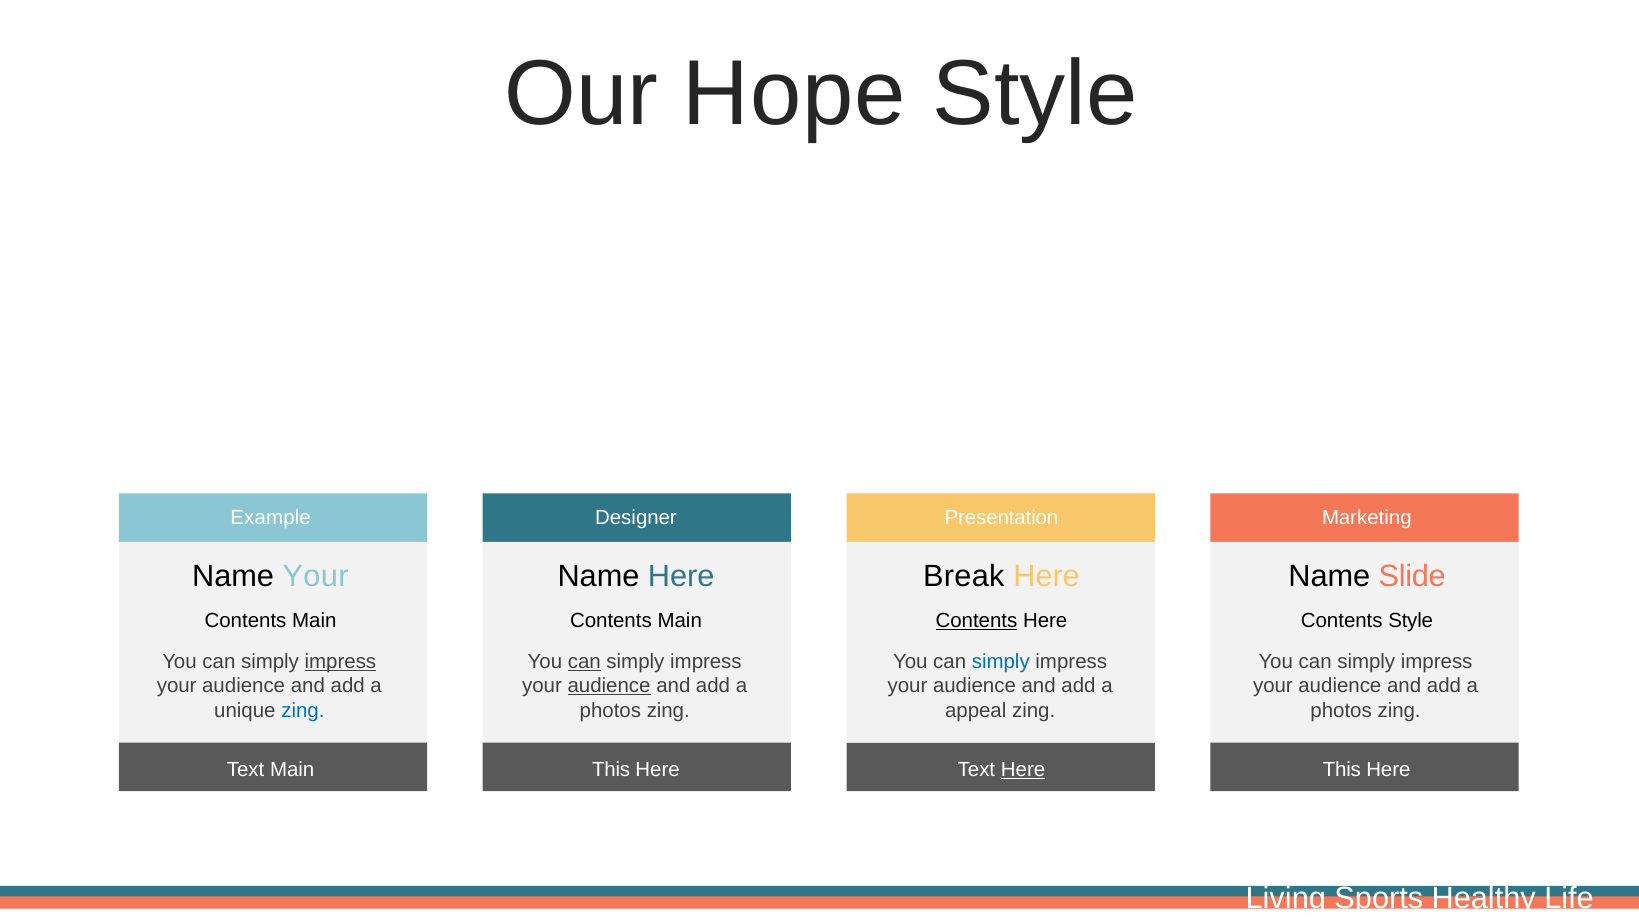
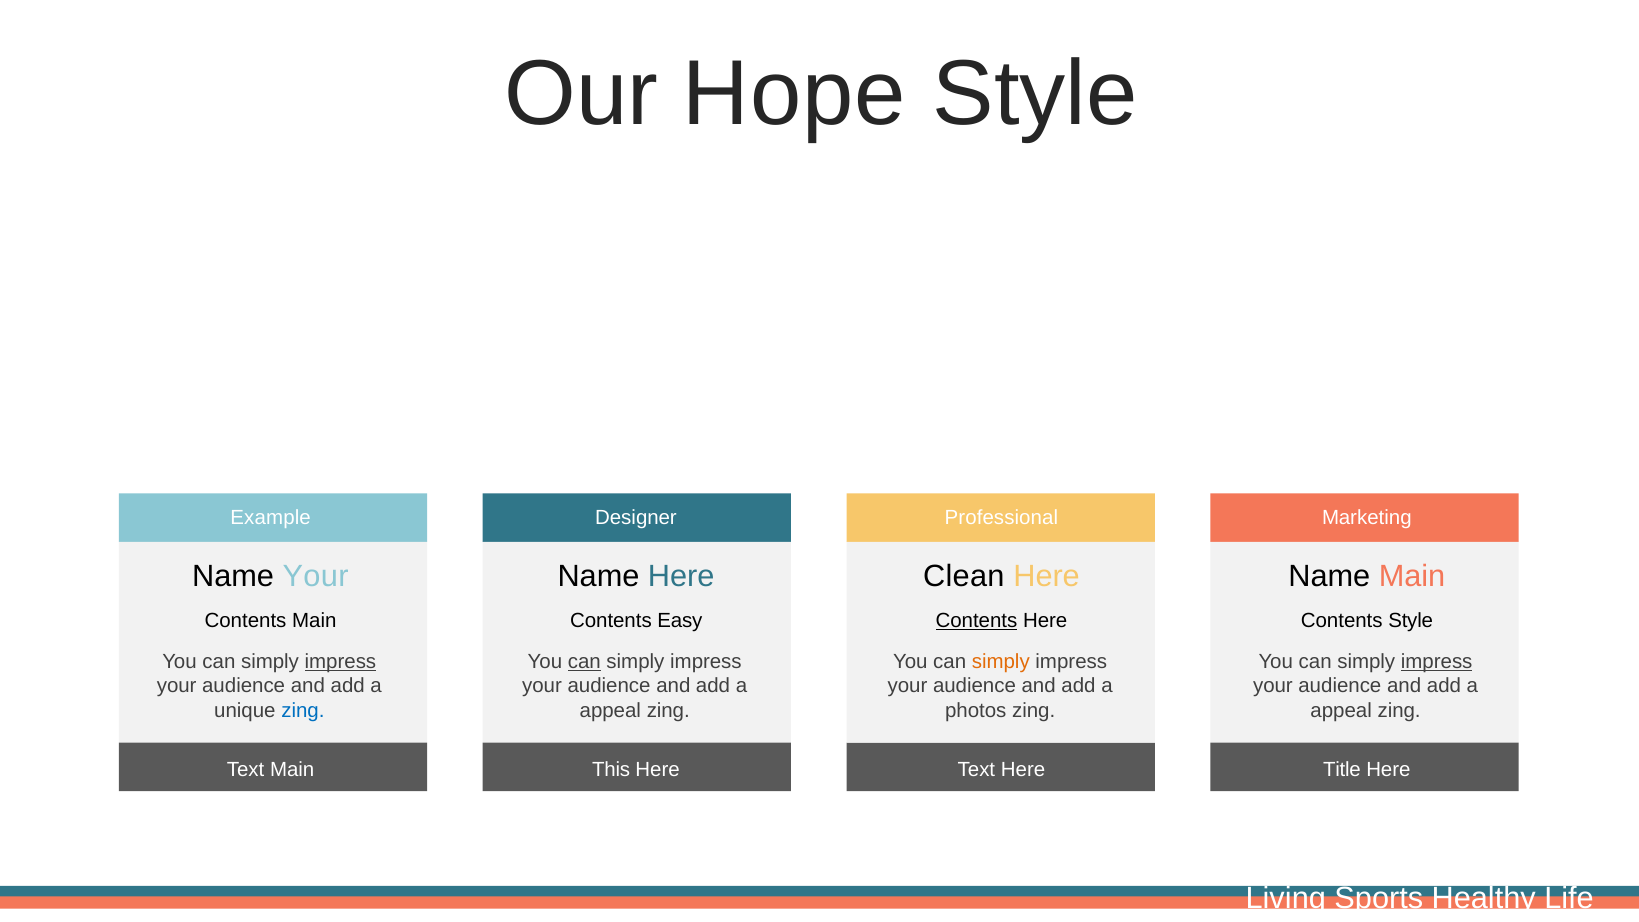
Presentation: Presentation -> Professional (1001, 518)
Break: Break -> Clean (964, 576)
Name Slide: Slide -> Main (1412, 576)
Main: Main -> Easy (680, 620)
simply colour: blue -> orange (1001, 661)
impress underline: none -> present (1437, 661)
audience underline: present -> none (609, 686)
photos: photos -> appeal (610, 711)
appeal: appeal -> photos (976, 711)
photos: photos -> appeal (1341, 711)
Here underline: present -> none (1023, 769)
This: This -> Title (1342, 769)
